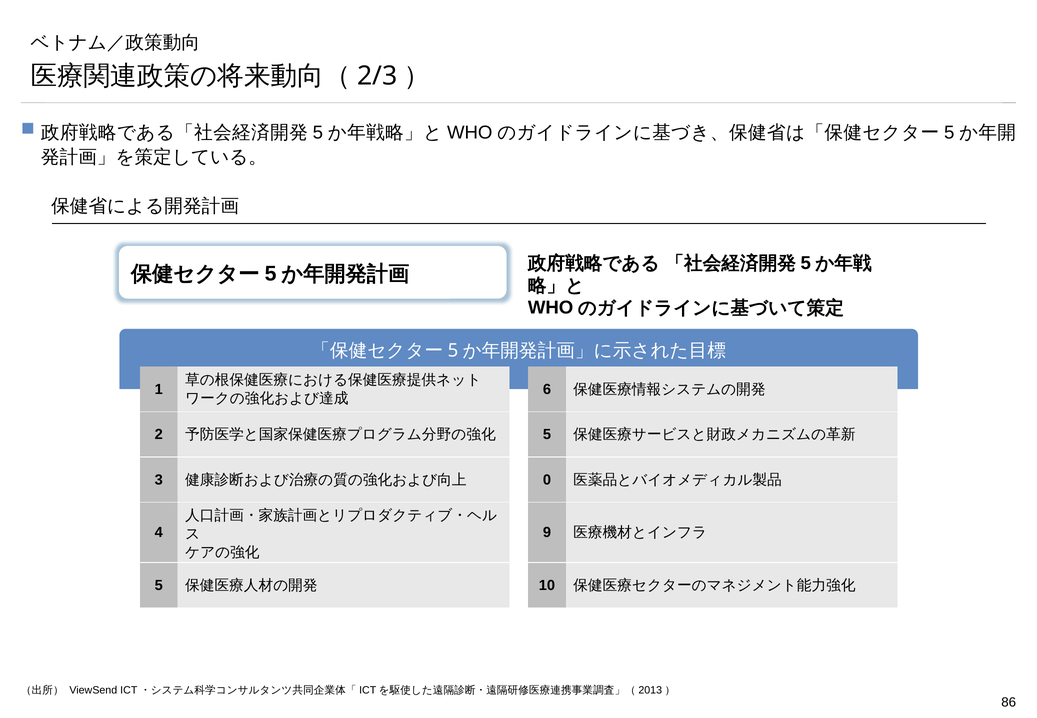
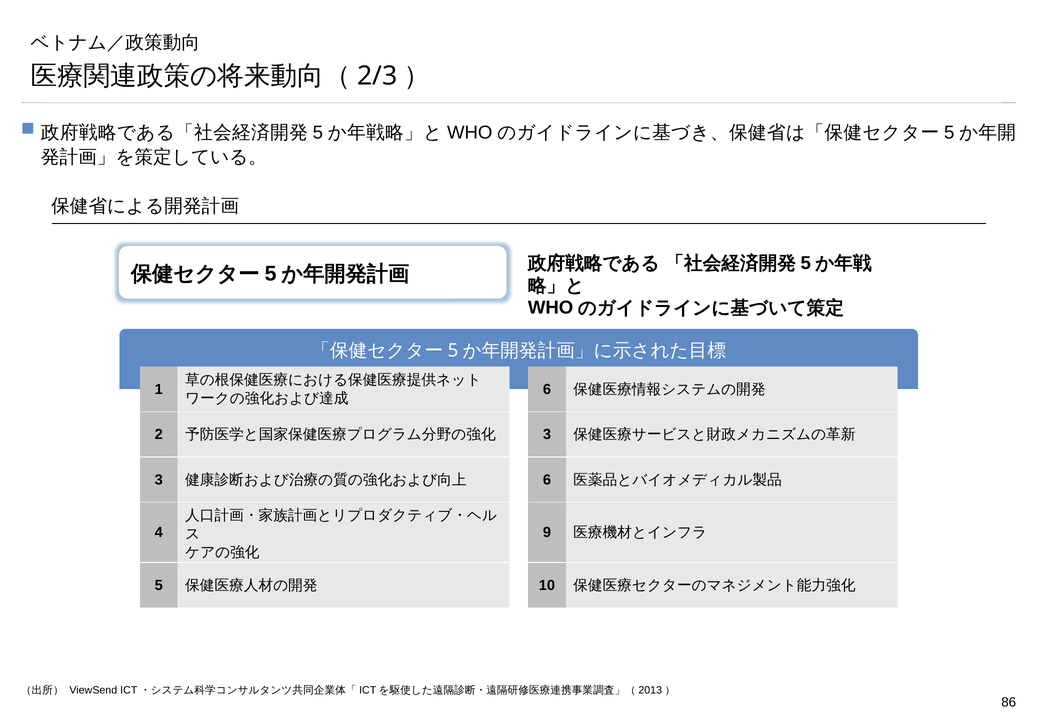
5: 5 -> 3 (547, 435)
0: 0 -> 6 (547, 480)
